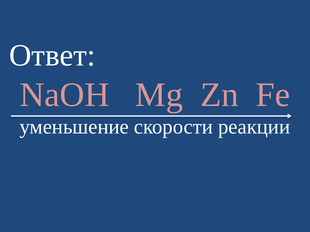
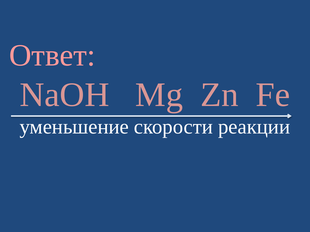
Ответ colour: white -> pink (52, 56)
